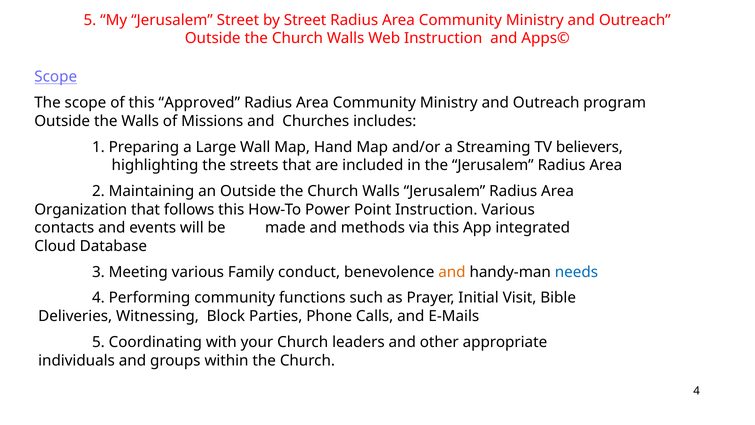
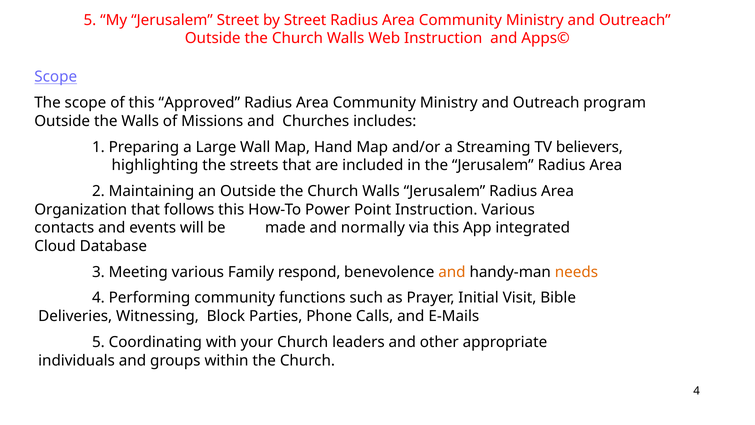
methods: methods -> normally (373, 228)
conduct: conduct -> respond (309, 272)
needs colour: blue -> orange (576, 272)
